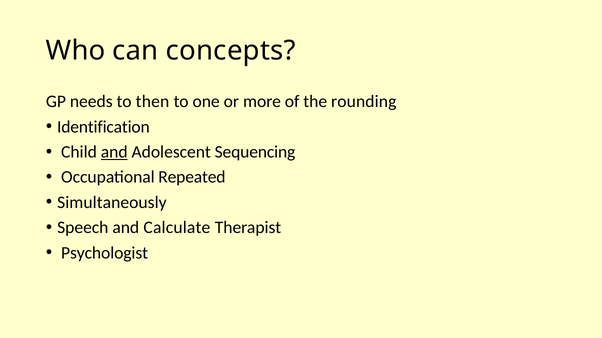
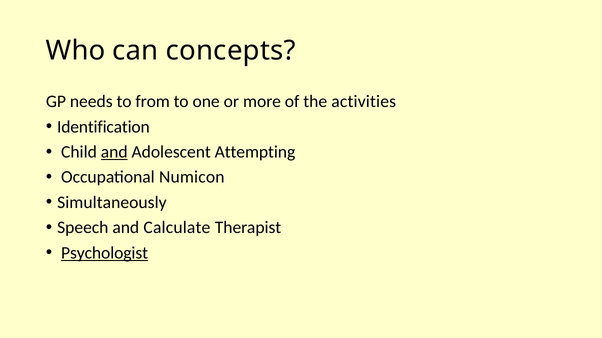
then: then -> from (153, 102)
rounding: rounding -> activities (364, 102)
Sequencing: Sequencing -> Attempting (255, 152)
Repeated: Repeated -> Numicon (192, 178)
Psychologist underline: none -> present (105, 253)
